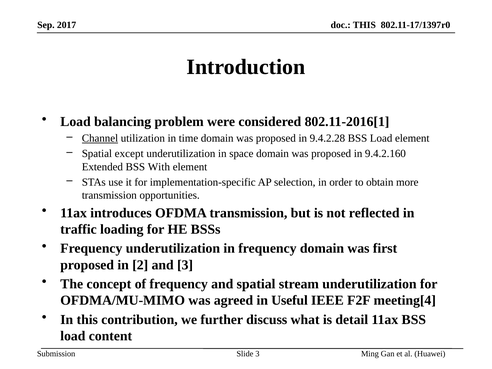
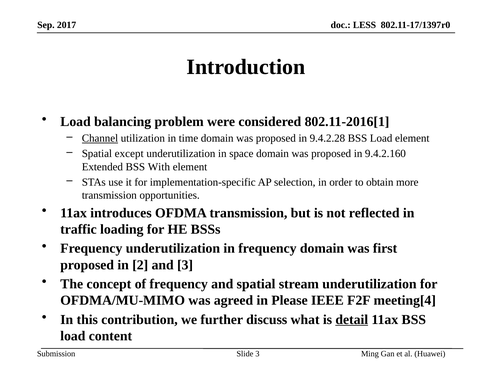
THIS: THIS -> LESS (364, 25)
Useful: Useful -> Please (290, 300)
detail underline: none -> present (352, 320)
